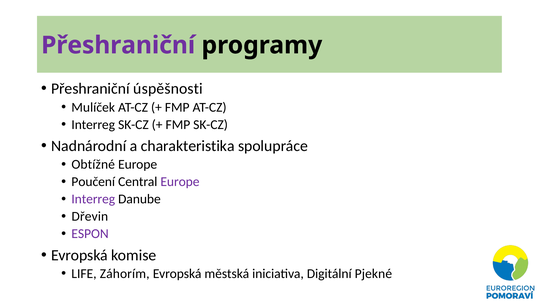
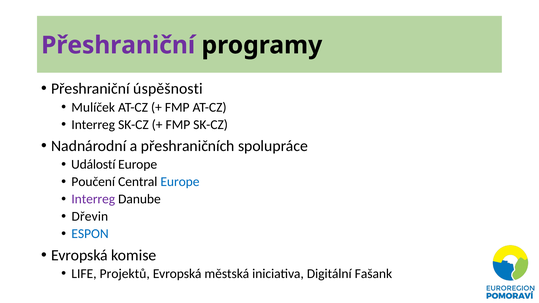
charakteristika: charakteristika -> přeshraničních (188, 146)
Obtížné: Obtížné -> Událostí (93, 165)
Europe colour: purple -> blue (180, 182)
ESPON colour: purple -> blue (90, 234)
Záhorím: Záhorím -> Projektů (125, 274)
Pjekné: Pjekné -> Fašank (373, 274)
